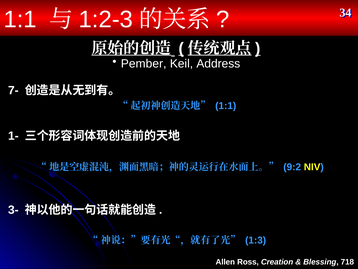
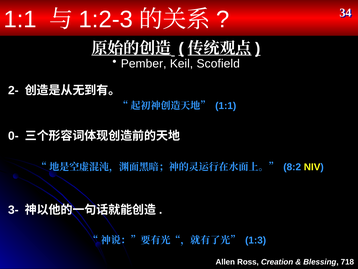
Address: Address -> Scofield (218, 63)
7-: 7- -> 2- (13, 90)
1-: 1- -> 0- (13, 136)
9:2: 9:2 -> 8:2 (292, 167)
